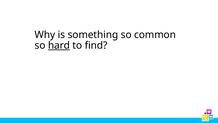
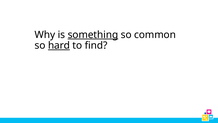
something underline: none -> present (93, 35)
